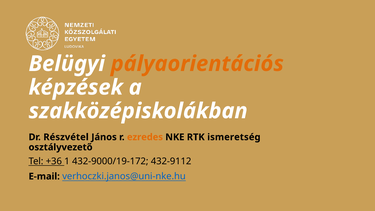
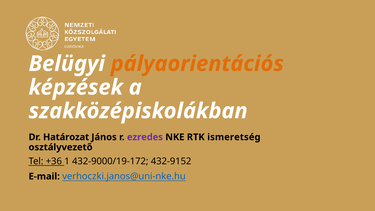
Részvétel: Részvétel -> Határozat (66, 137)
ezredes colour: orange -> purple (145, 137)
432-9112: 432-9112 -> 432-9152 (171, 161)
